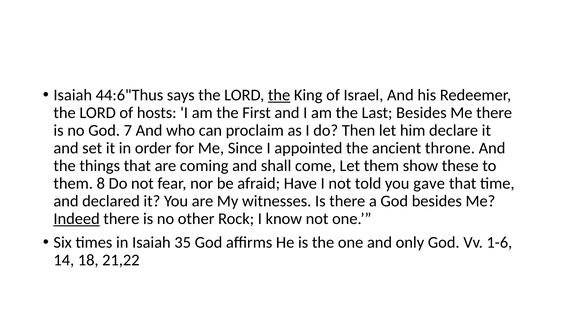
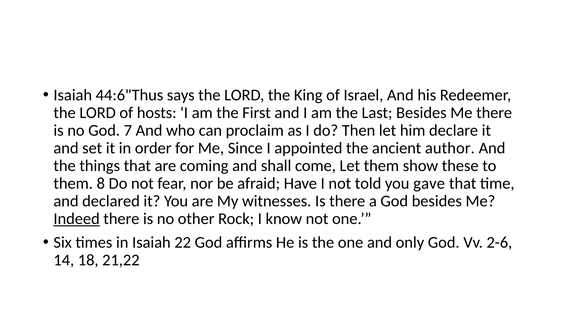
the underline: present -> none (279, 95)
throne: throne -> author (450, 148)
35: 35 -> 22 (183, 243)
1-6: 1-6 -> 2-6 (499, 243)
